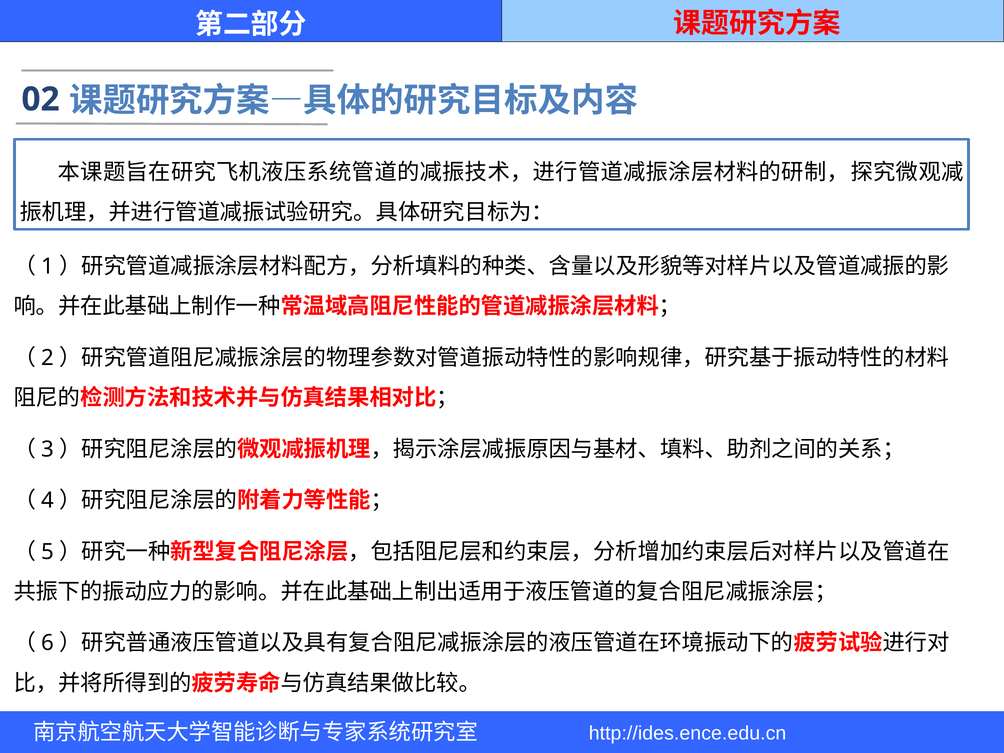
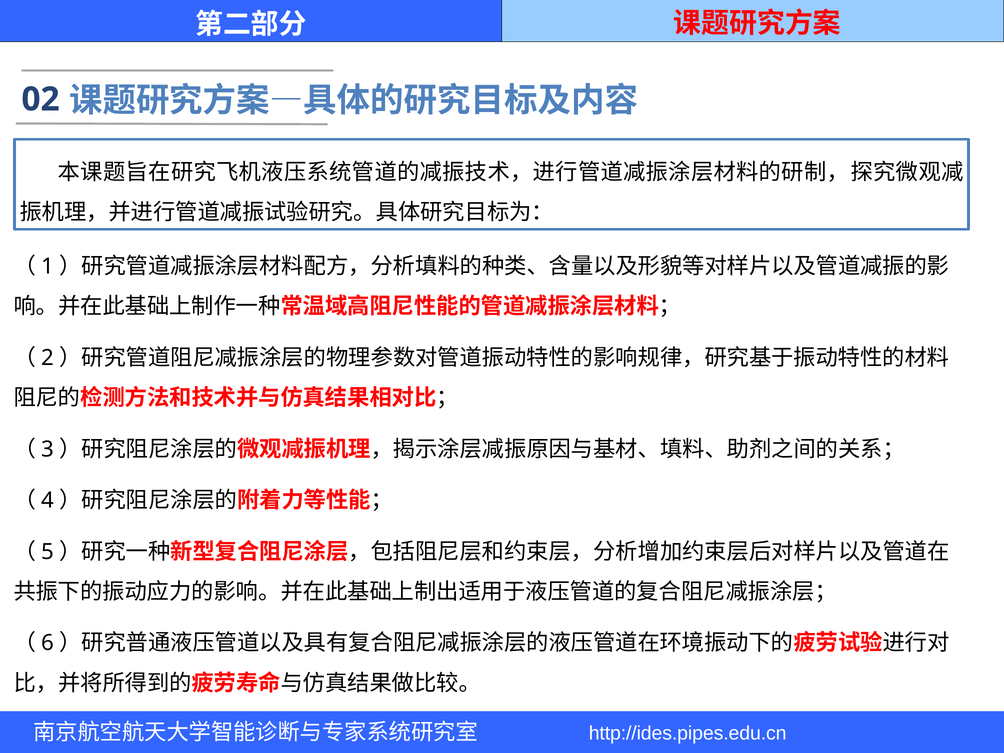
http://ides.ence.edu.cn: http://ides.ence.edu.cn -> http://ides.pipes.edu.cn (688, 733)
